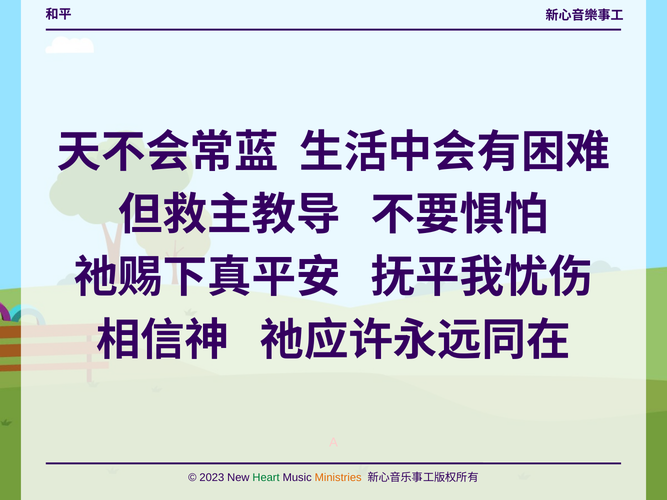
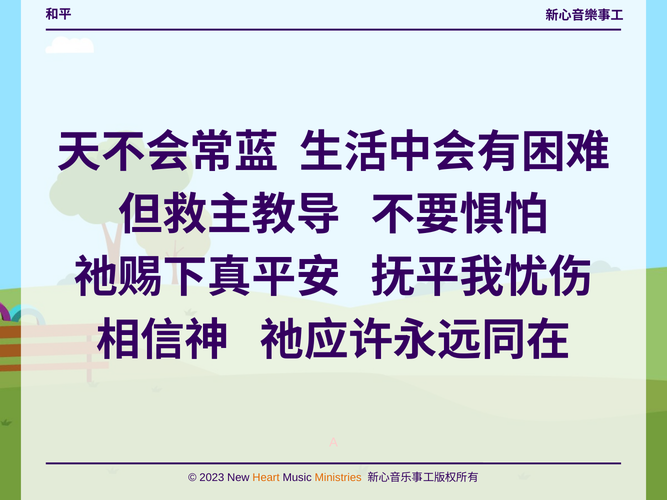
Heart colour: green -> orange (266, 478)
